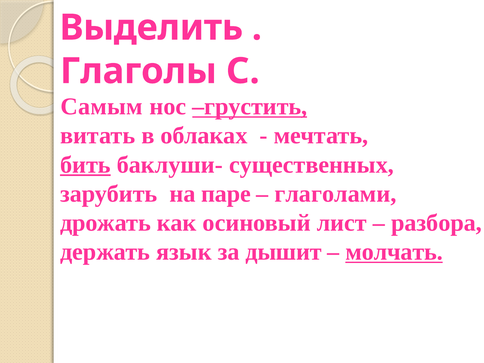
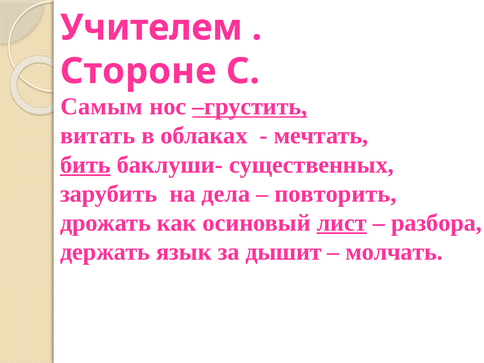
Выделить: Выделить -> Учителем (151, 28)
Глаголы: Глаголы -> Стороне (138, 71)
паре: паре -> дела (226, 194)
глаголами: глаголами -> повторить (335, 194)
лист underline: none -> present (342, 223)
молчать underline: present -> none (394, 252)
